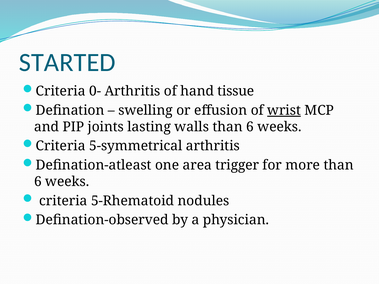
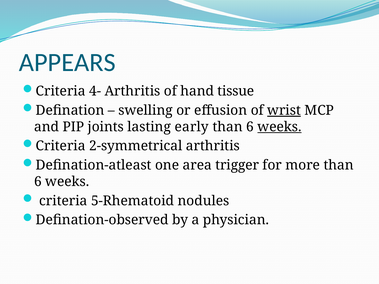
STARTED: STARTED -> APPEARS (67, 63)
0-: 0- -> 4- (95, 91)
walls: walls -> early (192, 127)
weeks underline: none -> present (279, 127)
5-symmetrical: 5-symmetrical -> 2-symmetrical (136, 146)
